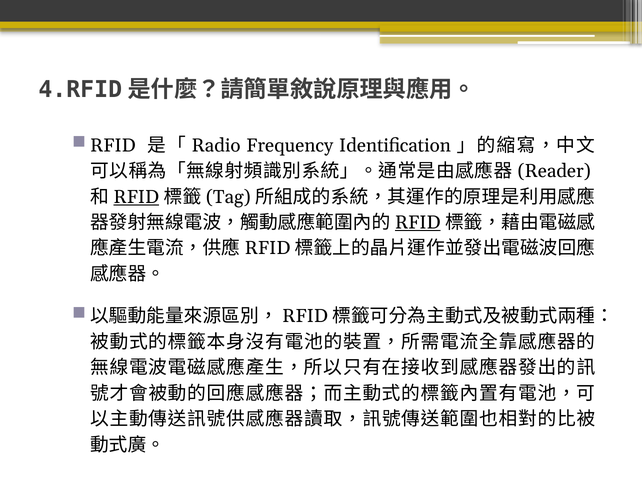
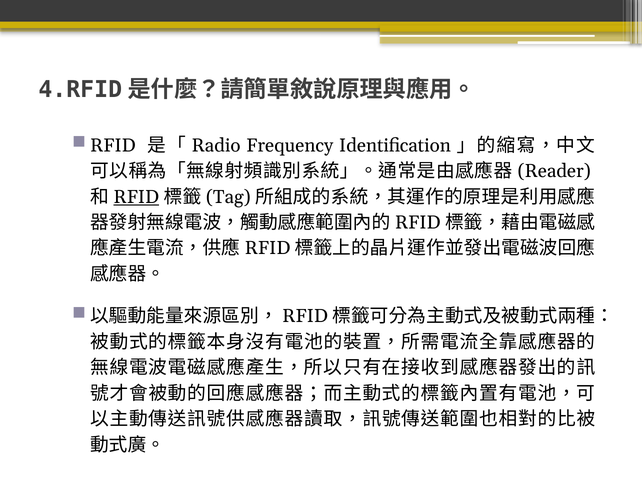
RFID underline: present -> none (418, 222)
